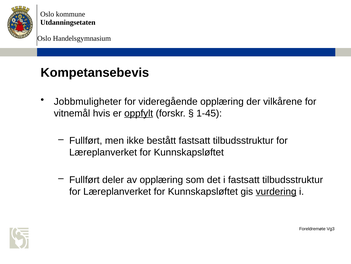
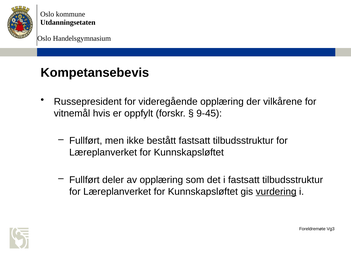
Jobbmuligheter: Jobbmuligheter -> Russepresident (88, 101)
oppfylt underline: present -> none (139, 113)
1-45: 1-45 -> 9-45 (209, 113)
